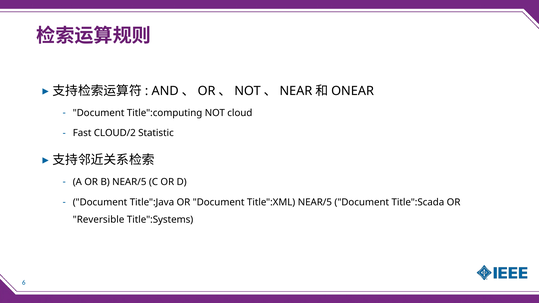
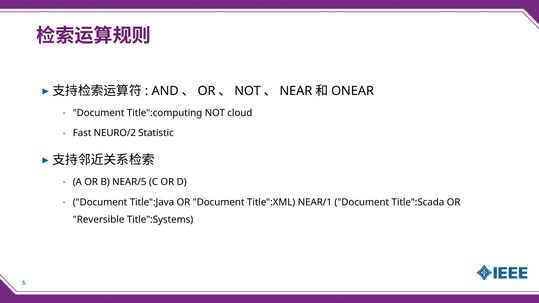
CLOUD/2: CLOUD/2 -> NEURO/2 (115, 133)
Title":XML NEAR/5: NEAR/5 -> NEAR/1 (315, 202)
